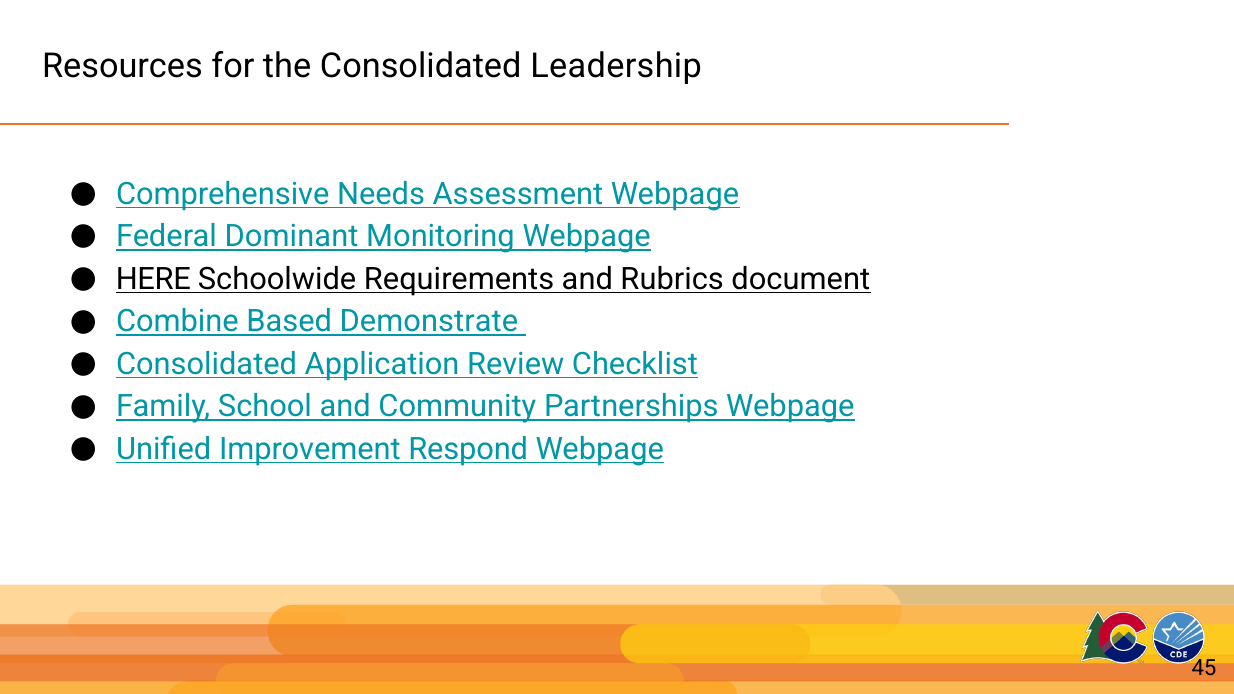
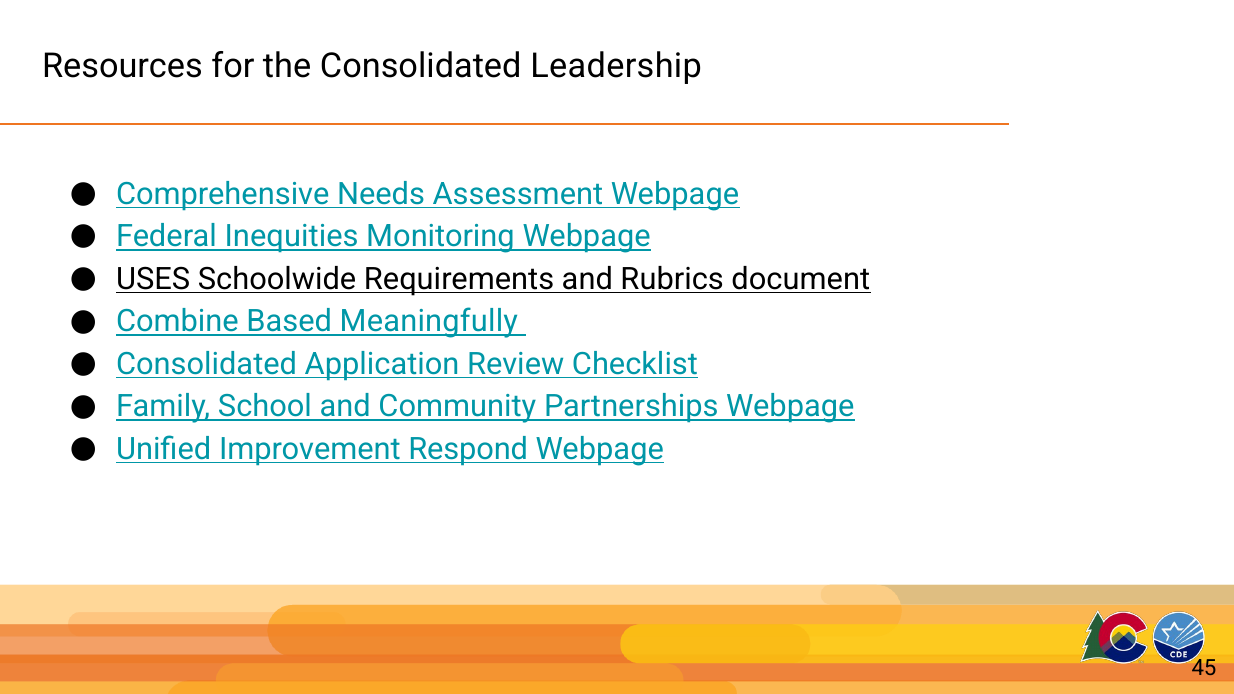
Dominant: Dominant -> Inequities (292, 237)
HERE: HERE -> USES (153, 279)
Demonstrate: Demonstrate -> Meaningfully (429, 322)
